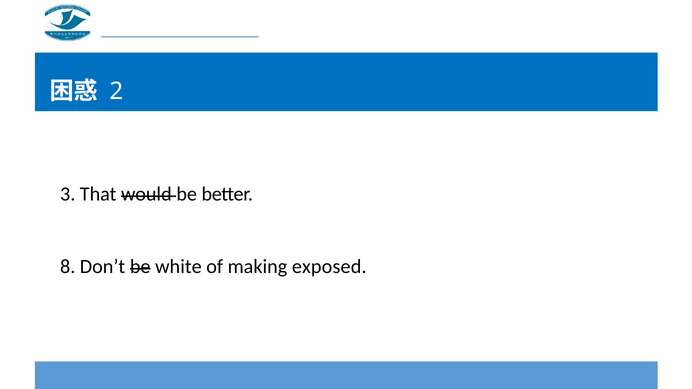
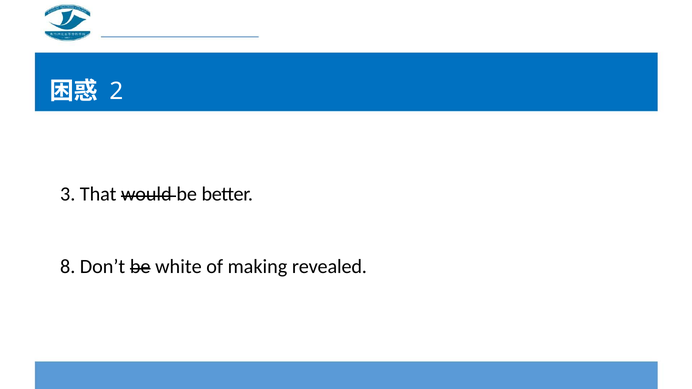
exposed: exposed -> revealed (329, 267)
